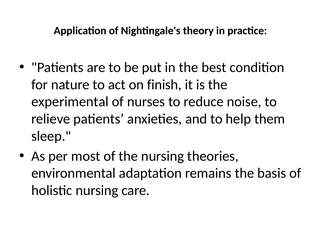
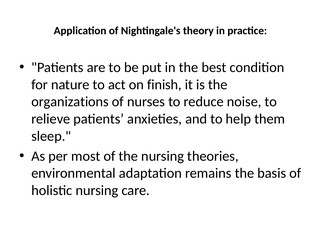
experimental: experimental -> organizations (70, 102)
